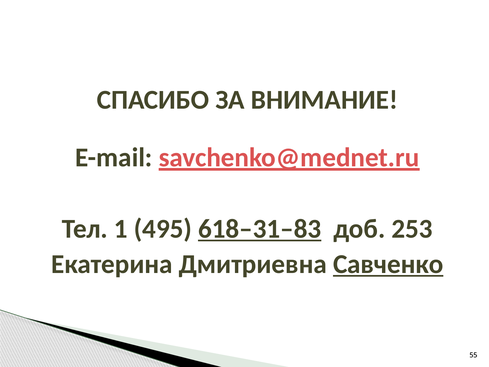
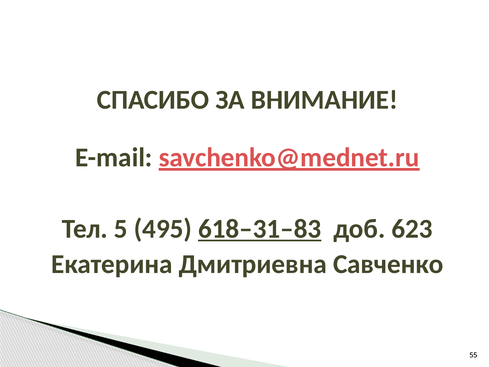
1: 1 -> 5 (121, 229)
253: 253 -> 623 (412, 229)
Савченко underline: present -> none (388, 264)
